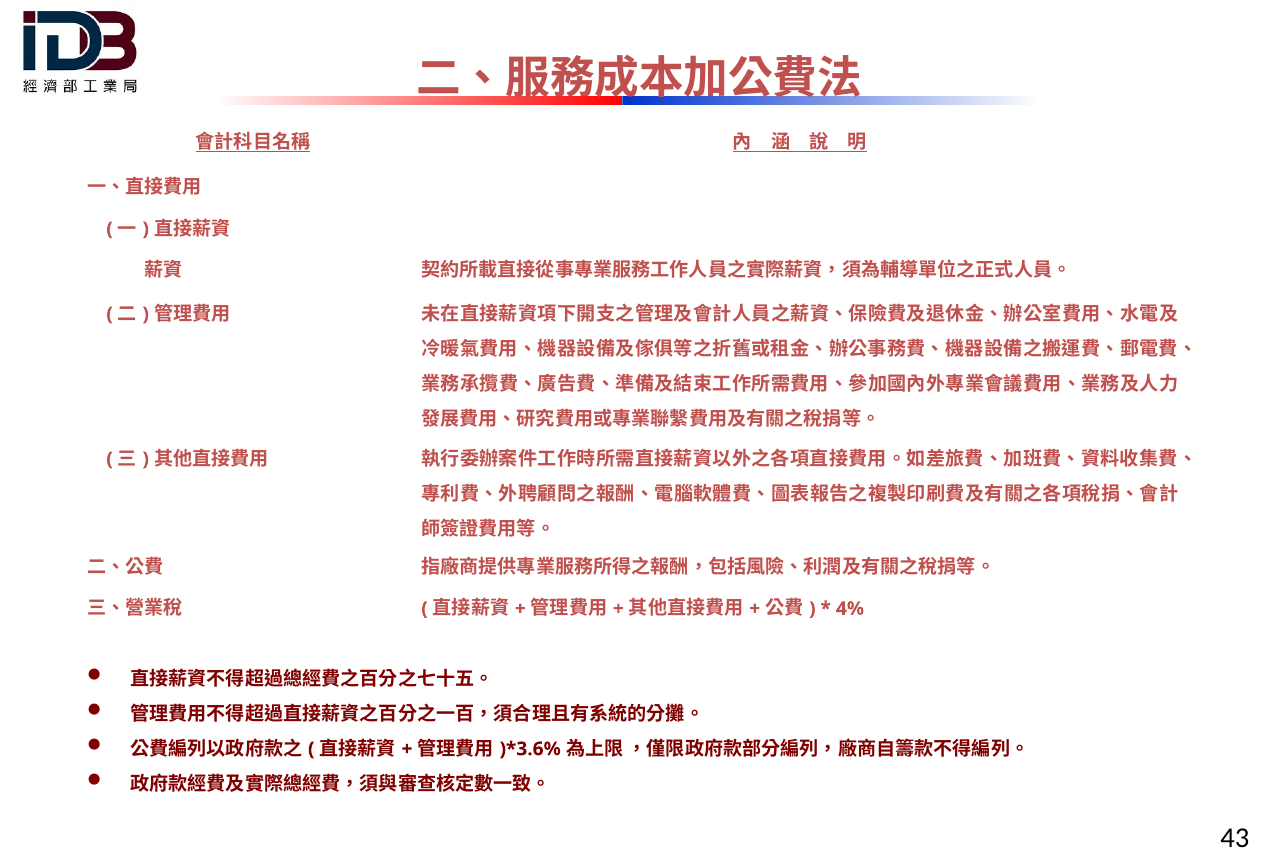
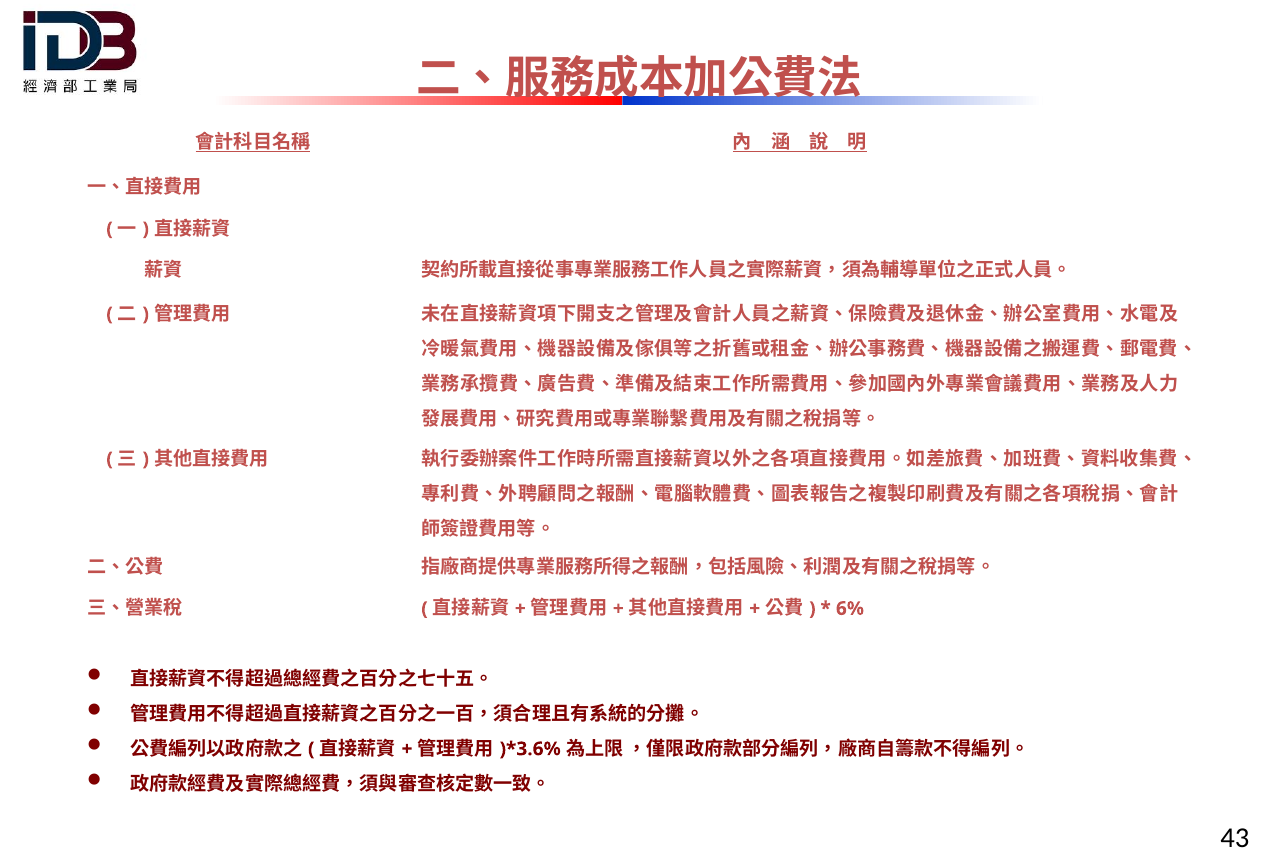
4%: 4% -> 6% (850, 608)
